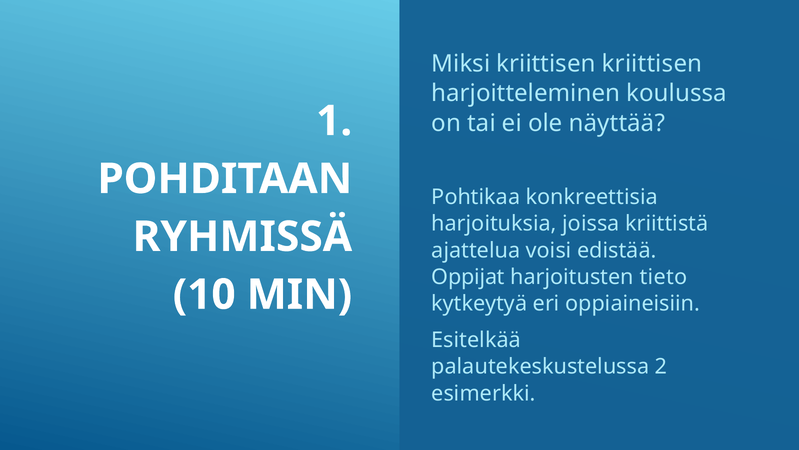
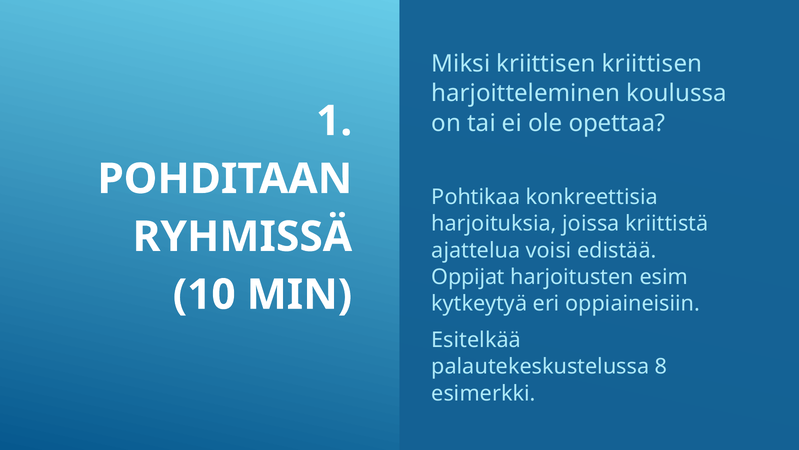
näyttää: näyttää -> opettaa (617, 123)
tieto: tieto -> esim (664, 277)
2: 2 -> 8 (661, 366)
